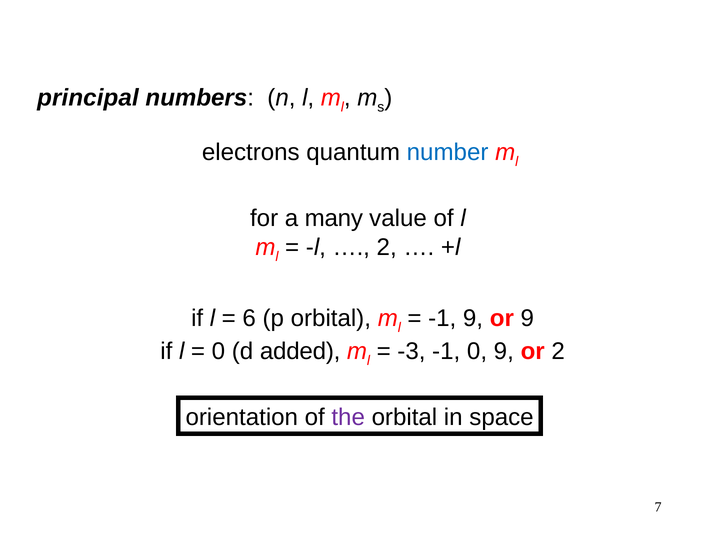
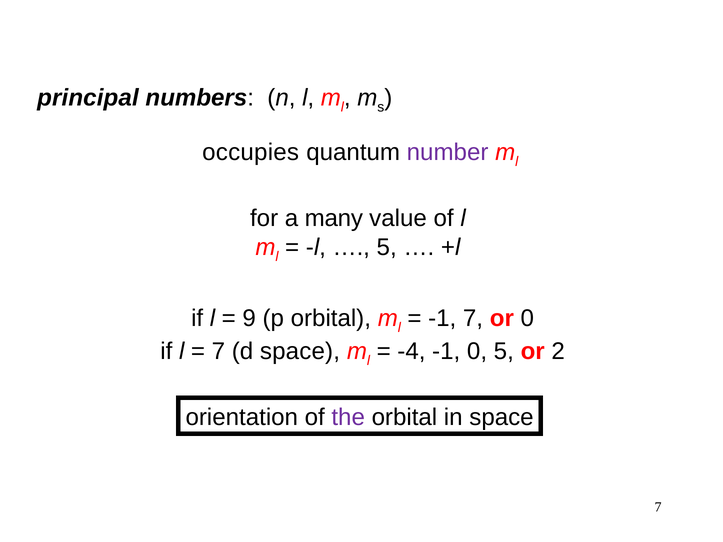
electrons: electrons -> occupies (251, 152)
number colour: blue -> purple (448, 152)
2: 2 -> 5 (387, 247)
6: 6 -> 9 (249, 318)
-1 9: 9 -> 7 (473, 318)
or 9: 9 -> 0 (527, 318)
0: 0 -> 7 (218, 351)
d added: added -> space (300, 351)
-3: -3 -> -4 (411, 351)
0 9: 9 -> 5 (504, 351)
